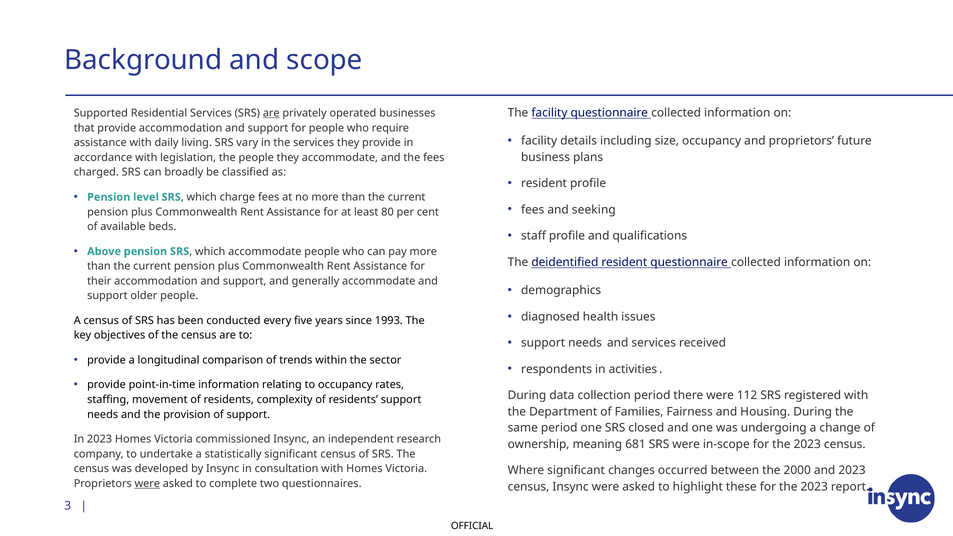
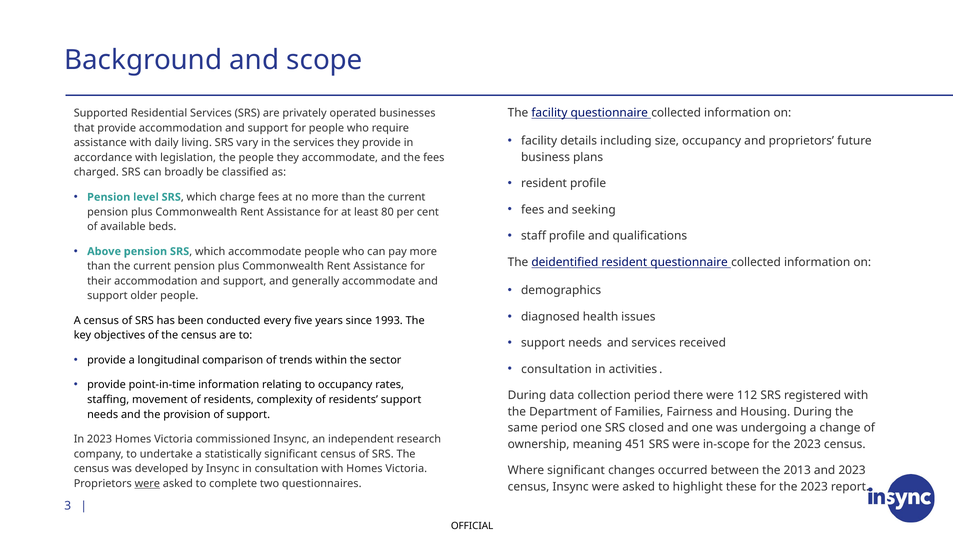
are underline: present -> none (271, 113)
respondents: respondents -> consultation (556, 369)
681: 681 -> 451 (636, 444)
2000: 2000 -> 2013 (797, 471)
